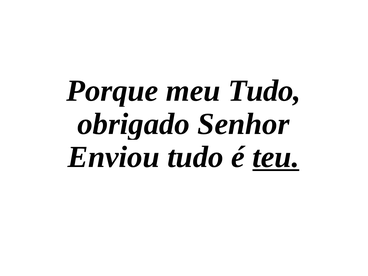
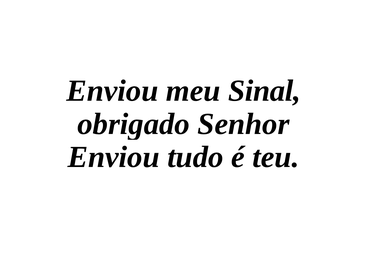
Porque: Porque -> Enviou (112, 91)
meu Tudo: Tudo -> Sinal (264, 91)
teu underline: present -> none (276, 157)
